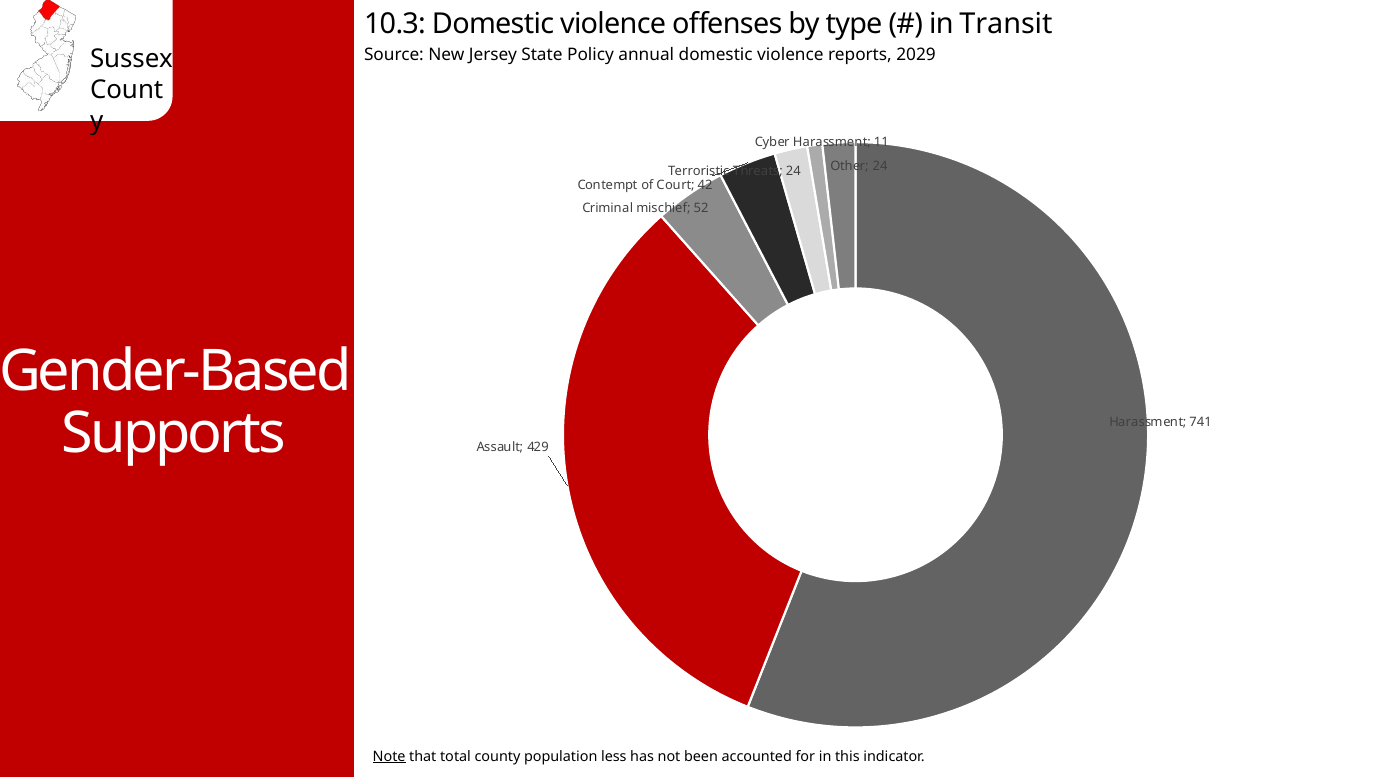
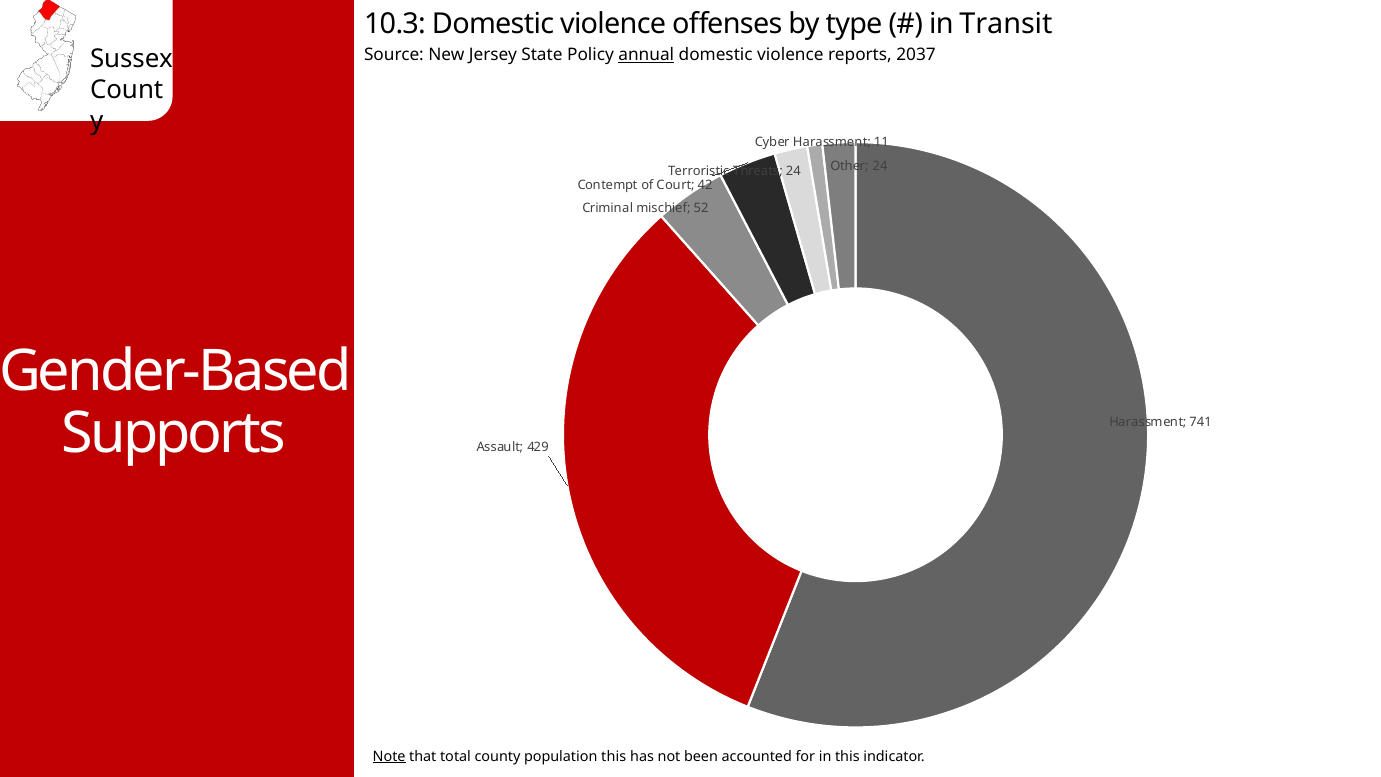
annual underline: none -> present (646, 55)
2029: 2029 -> 2037 (916, 55)
population less: less -> this (614, 756)
